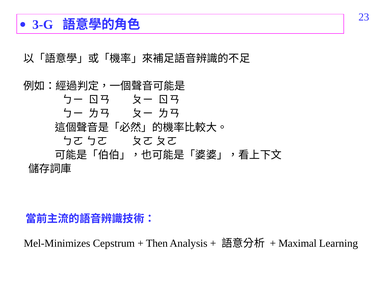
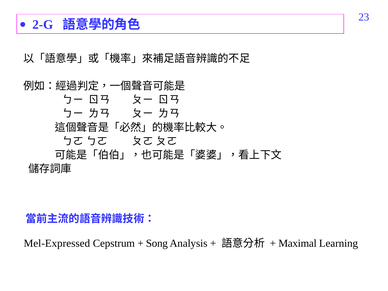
3-G: 3-G -> 2-G (43, 25)
Mel-Minimizes: Mel-Minimizes -> Mel-Expressed (57, 243)
Then: Then -> Song (157, 243)
